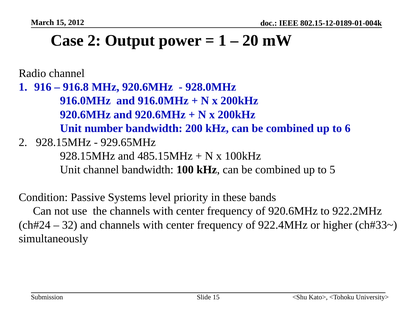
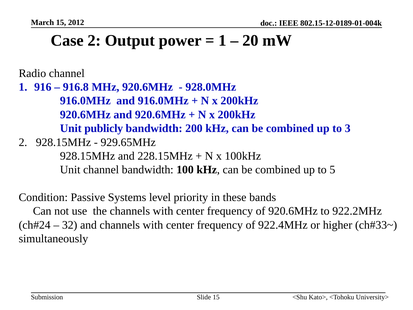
number: number -> publicly (104, 128)
6: 6 -> 3 (348, 128)
485.15MHz: 485.15MHz -> 228.15MHz (165, 156)
